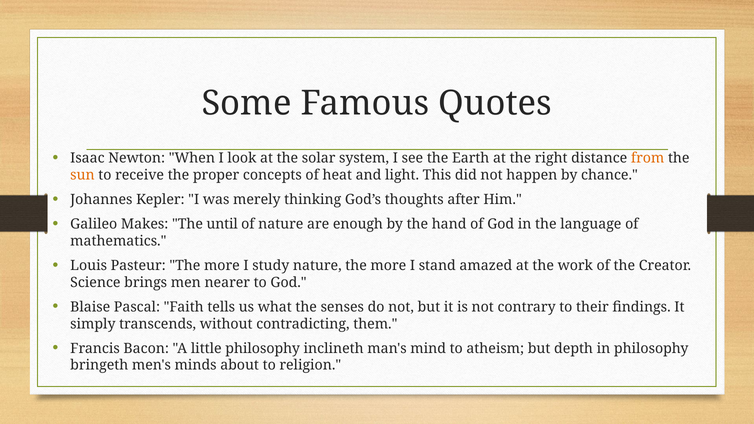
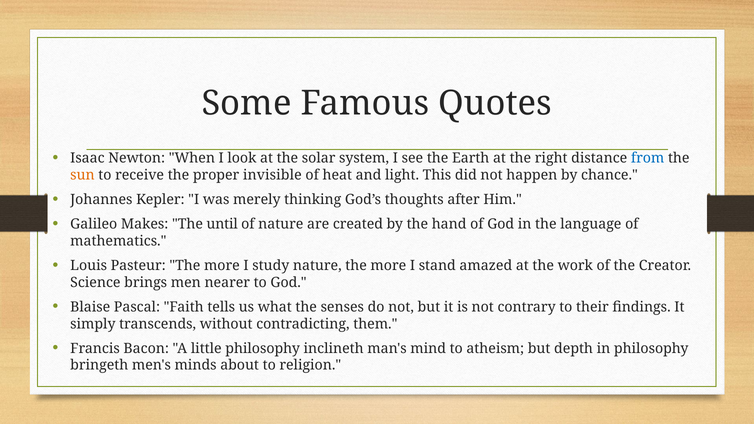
from colour: orange -> blue (648, 158)
concepts: concepts -> invisible (272, 175)
enough: enough -> created (358, 224)
